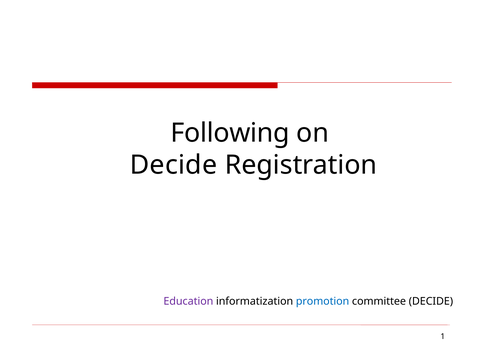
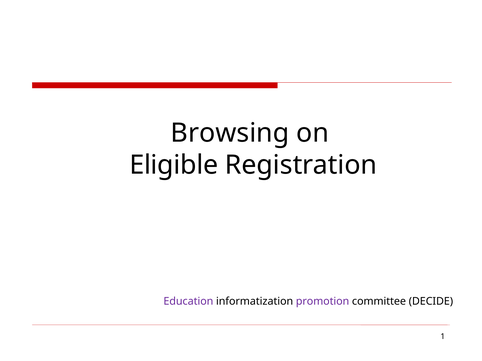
Following: Following -> Browsing (230, 133)
Decide: Decide -> Eligible (174, 165)
promotion colour: blue -> purple (323, 302)
